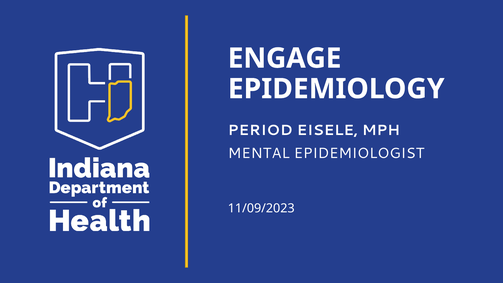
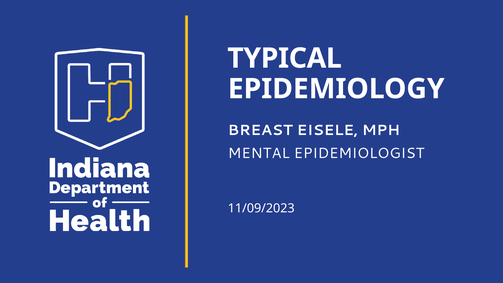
ENGAGE: ENGAGE -> TYPICAL (285, 58)
PERIOD: PERIOD -> BREAST (260, 130)
